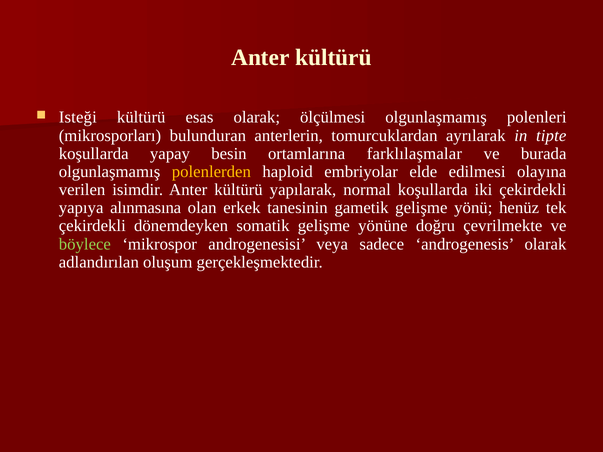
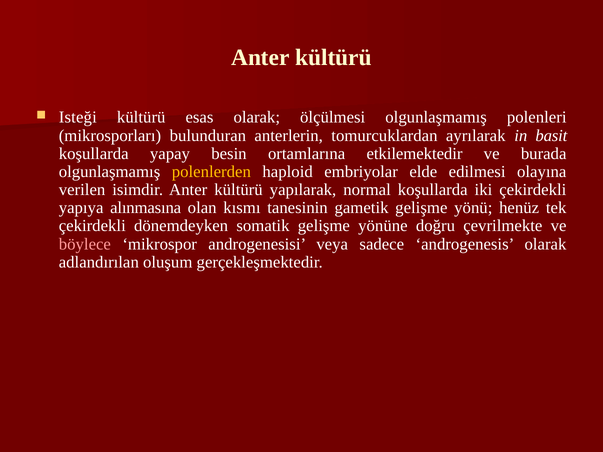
tipte: tipte -> basit (551, 136)
farklılaşmalar: farklılaşmalar -> etkilemektedir (415, 154)
erkek: erkek -> kısmı (242, 208)
böylece colour: light green -> pink (85, 244)
